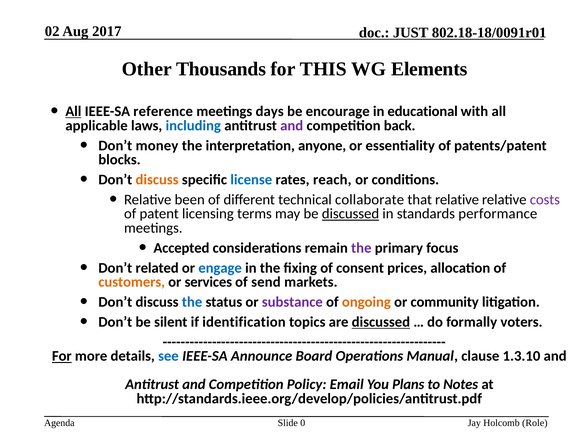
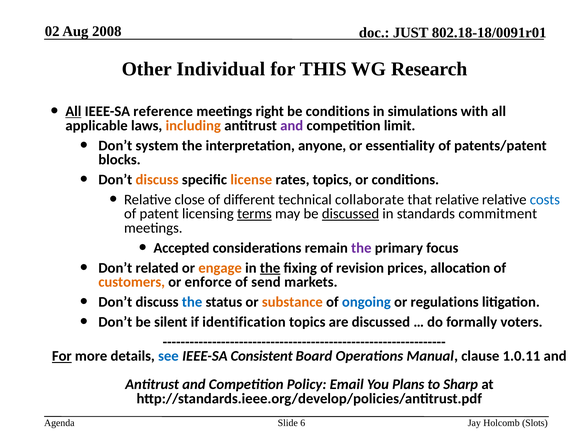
2017: 2017 -> 2008 (107, 31)
Thousands: Thousands -> Individual (221, 69)
Elements: Elements -> Research (429, 69)
days: days -> right (270, 111)
be encourage: encourage -> conditions (338, 111)
educational: educational -> simulations (423, 111)
including colour: blue -> orange (193, 126)
back: back -> limit (400, 126)
money: money -> system (157, 146)
license colour: blue -> orange (251, 180)
rates reach: reach -> topics (332, 180)
been: been -> close (190, 200)
costs colour: purple -> blue (545, 200)
terms underline: none -> present (254, 214)
performance: performance -> commitment (498, 214)
engage colour: blue -> orange (220, 268)
the underline: none -> present (270, 268)
consent: consent -> revision (360, 268)
services: services -> enforce (208, 282)
substance colour: purple -> orange (292, 302)
ongoing colour: orange -> blue (366, 302)
community: community -> regulations (445, 302)
discussed underline: present -> none (381, 322)
Announce: Announce -> Consistent (262, 356)
1.3.10: 1.3.10 -> 1.0.11 (521, 356)
Notes: Notes -> Sharp (461, 384)
0: 0 -> 6 (303, 423)
Role: Role -> Slots (535, 423)
